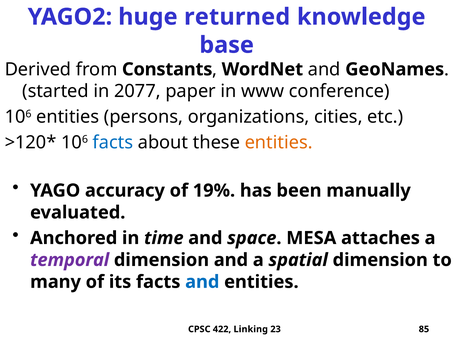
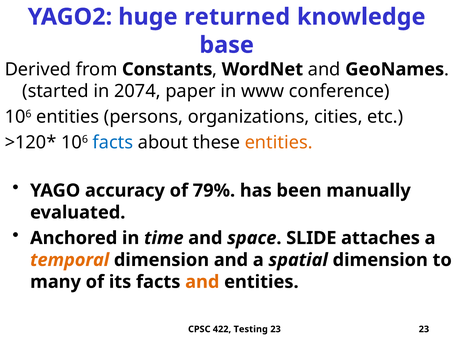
2077: 2077 -> 2074 (137, 91)
19%: 19% -> 79% (214, 190)
MESA: MESA -> SLIDE (311, 238)
temporal colour: purple -> orange (70, 260)
and colour: blue -> orange (202, 282)
Linking: Linking -> Testing (251, 329)
23 85: 85 -> 23 (424, 329)
